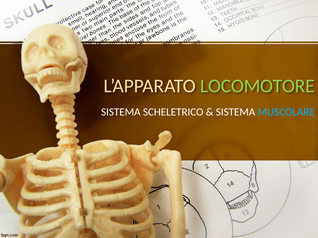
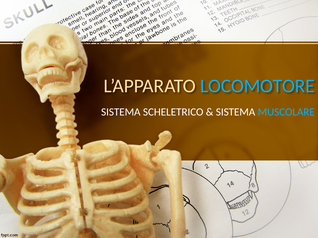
LOCOMOTORE colour: light green -> light blue (257, 86)
